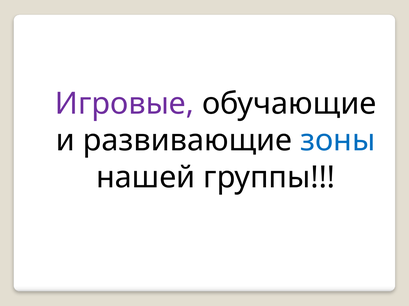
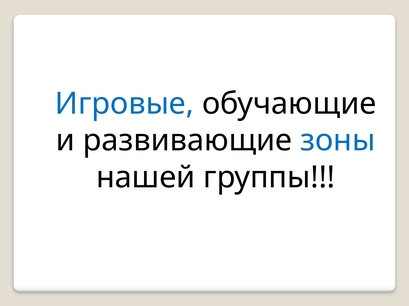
Игровые colour: purple -> blue (125, 104)
